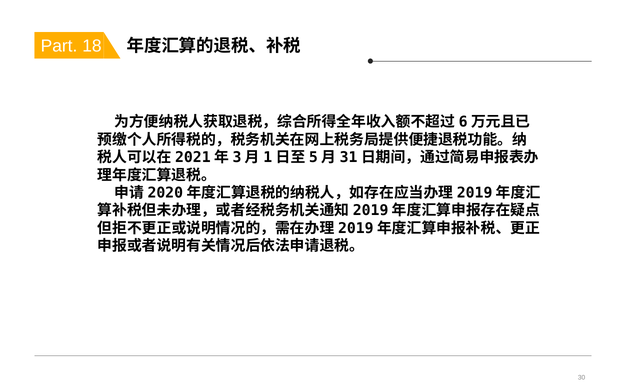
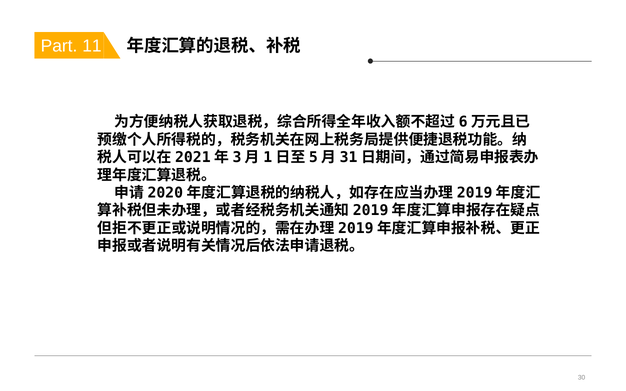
18: 18 -> 11 (92, 46)
